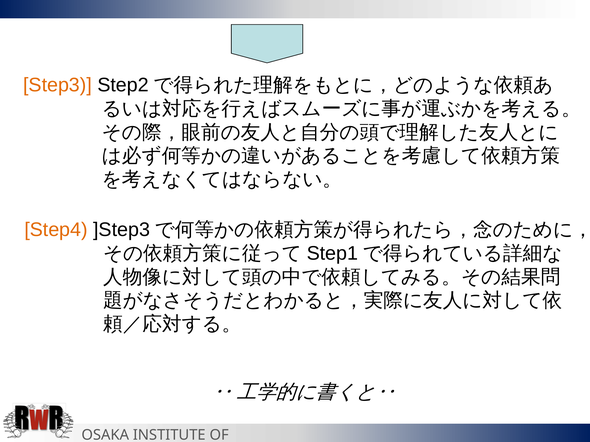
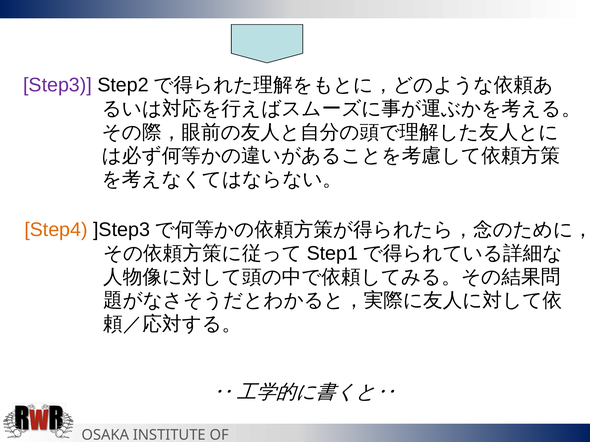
Step3 colour: orange -> purple (58, 85)
